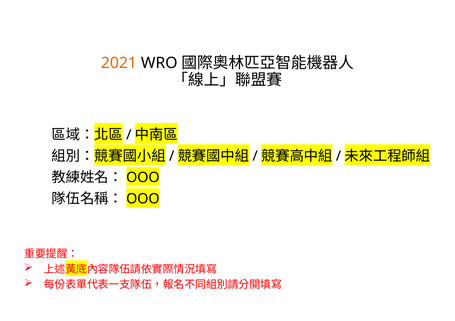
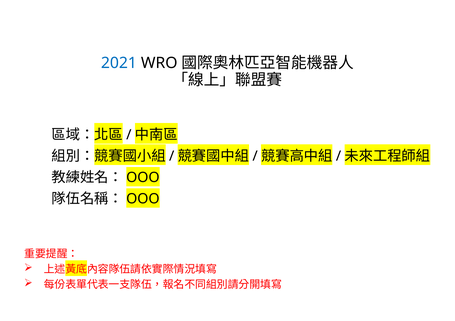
2021 colour: orange -> blue (119, 63)
